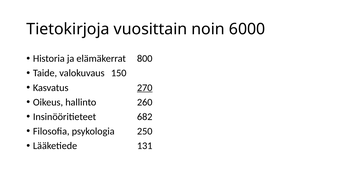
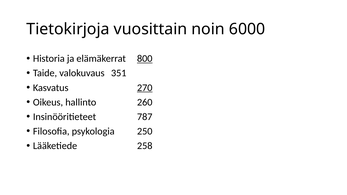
800 underline: none -> present (145, 59)
150: 150 -> 351 (119, 73)
682: 682 -> 787 (145, 117)
131: 131 -> 258 (145, 146)
